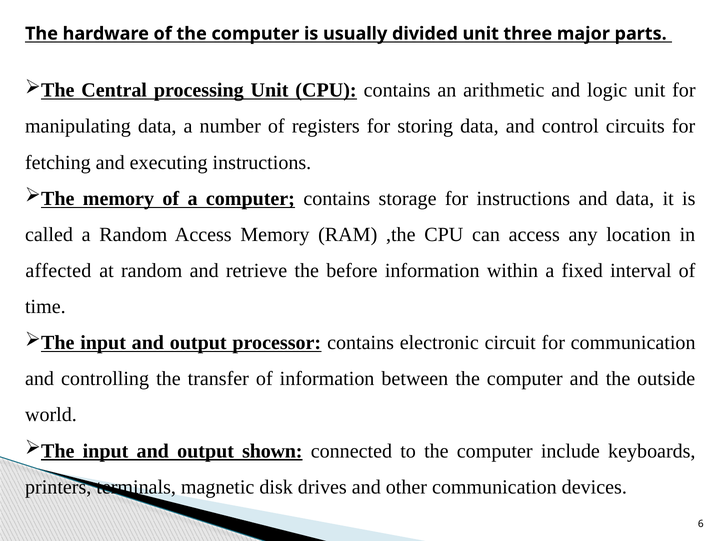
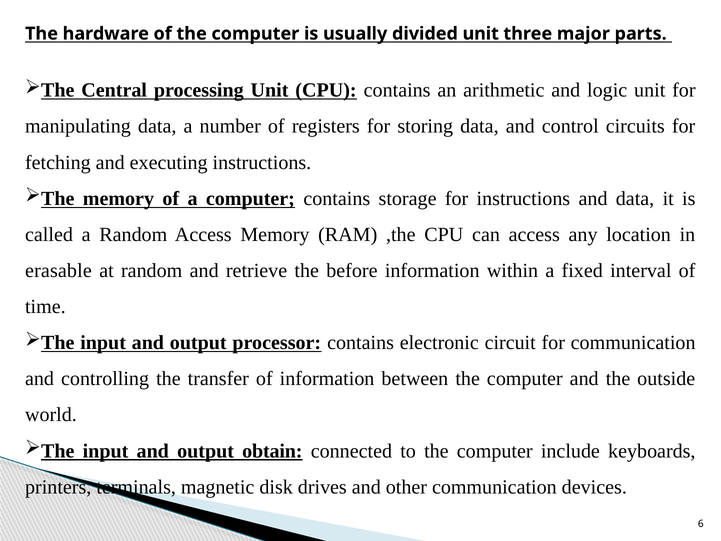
affected: affected -> erasable (58, 270)
shown: shown -> obtain (272, 451)
